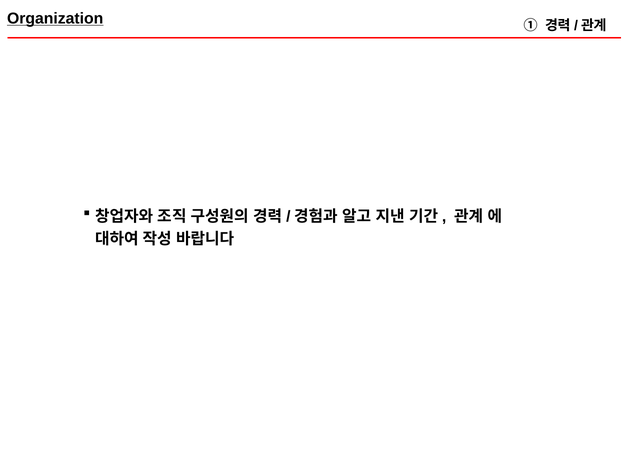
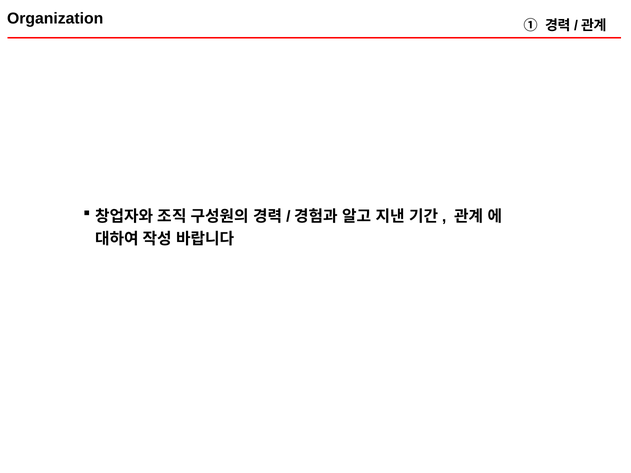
Organization underline: present -> none (55, 18)
